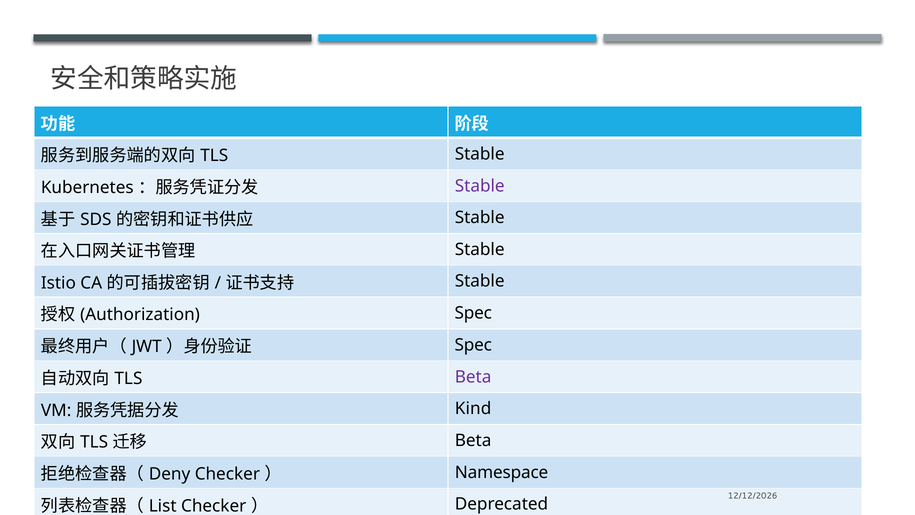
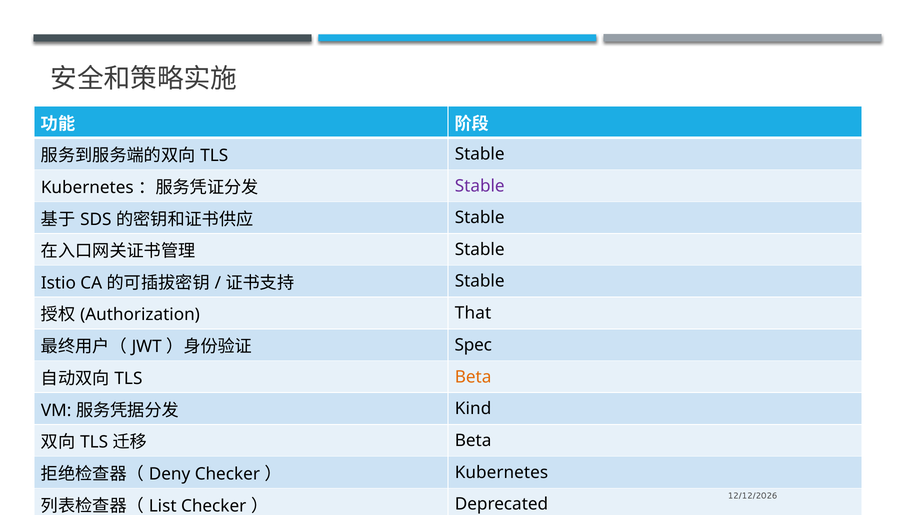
Spec: Spec -> That (473, 313)
Beta colour: purple -> orange (473, 377)
Namespace: Namespace -> Kubernetes (501, 472)
